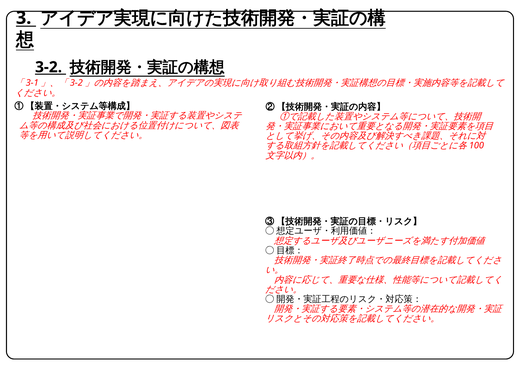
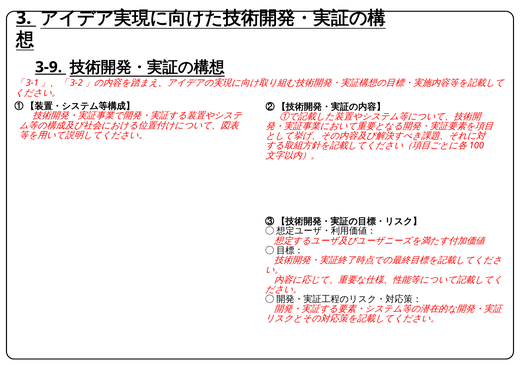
3-2: 3-2 -> 3-9 (49, 67)
